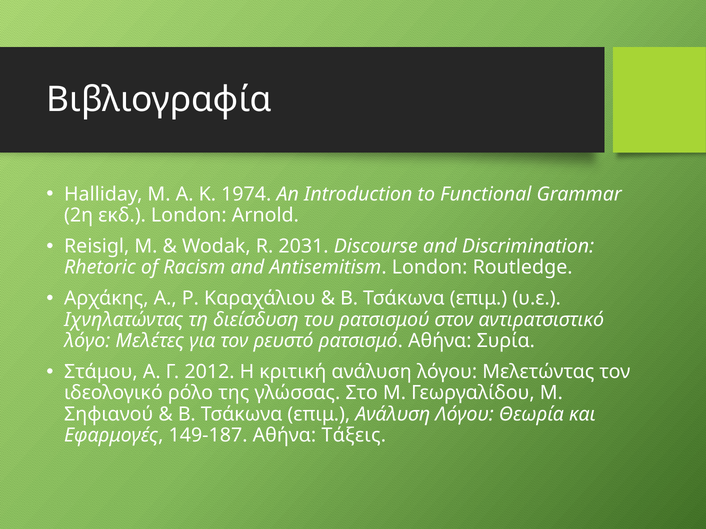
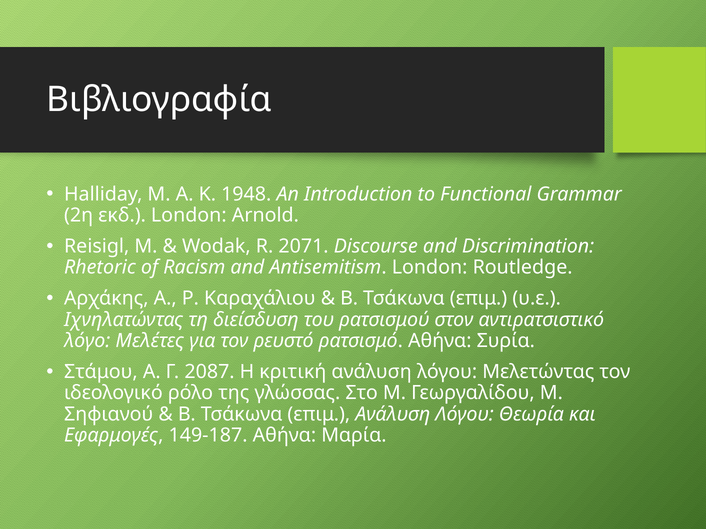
1974: 1974 -> 1948 (246, 194)
2031: 2031 -> 2071 (304, 247)
2012: 2012 -> 2087 (210, 372)
Τάξεις: Τάξεις -> Μαρία (354, 436)
